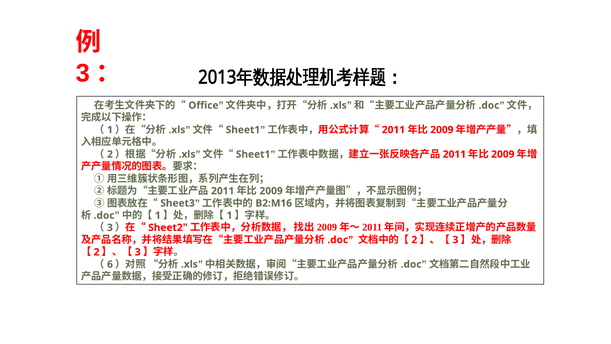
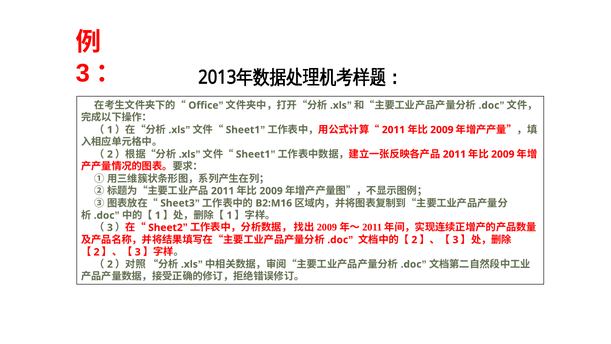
6: 6 -> 2 (110, 264)
